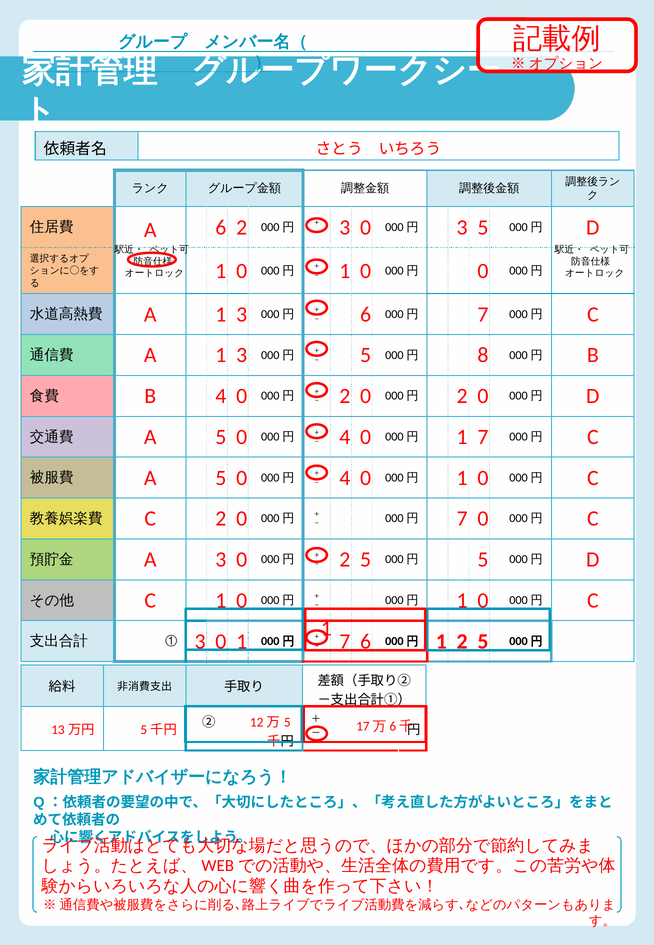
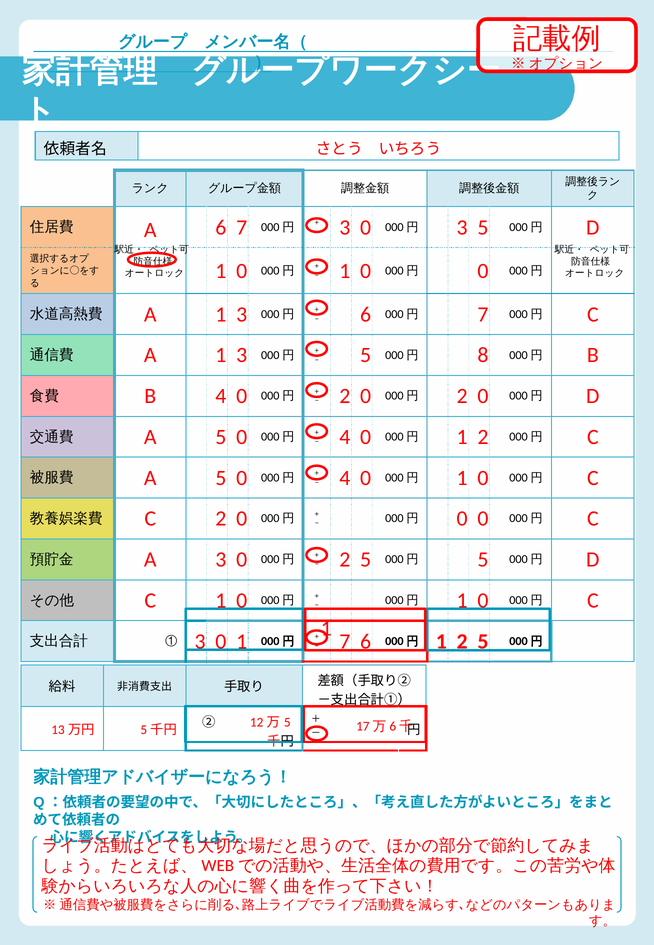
6 2: 2 -> 7 (242, 227)
7: 7 -> 2 (483, 437)
7: 7 -> 0 (462, 519)
